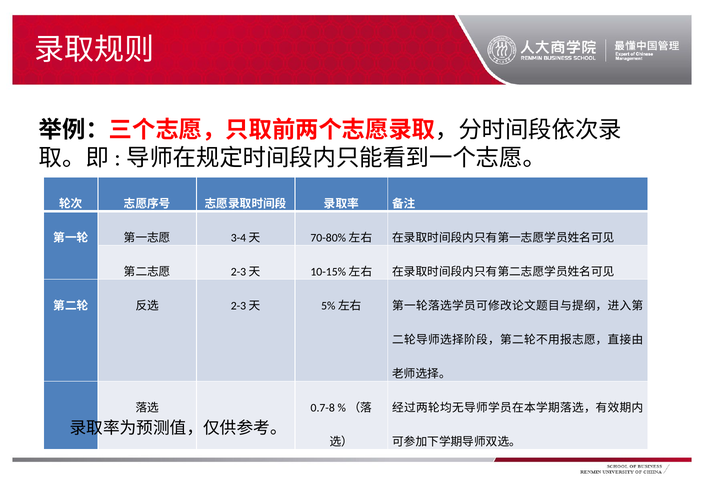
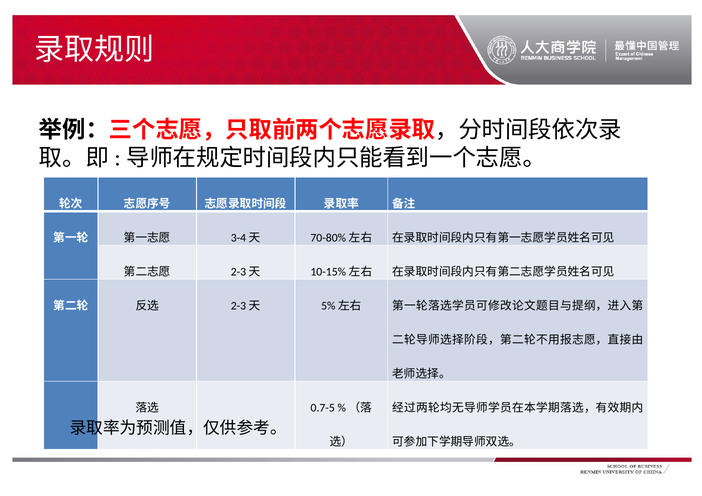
0.7-8: 0.7-8 -> 0.7-5 (323, 408)
